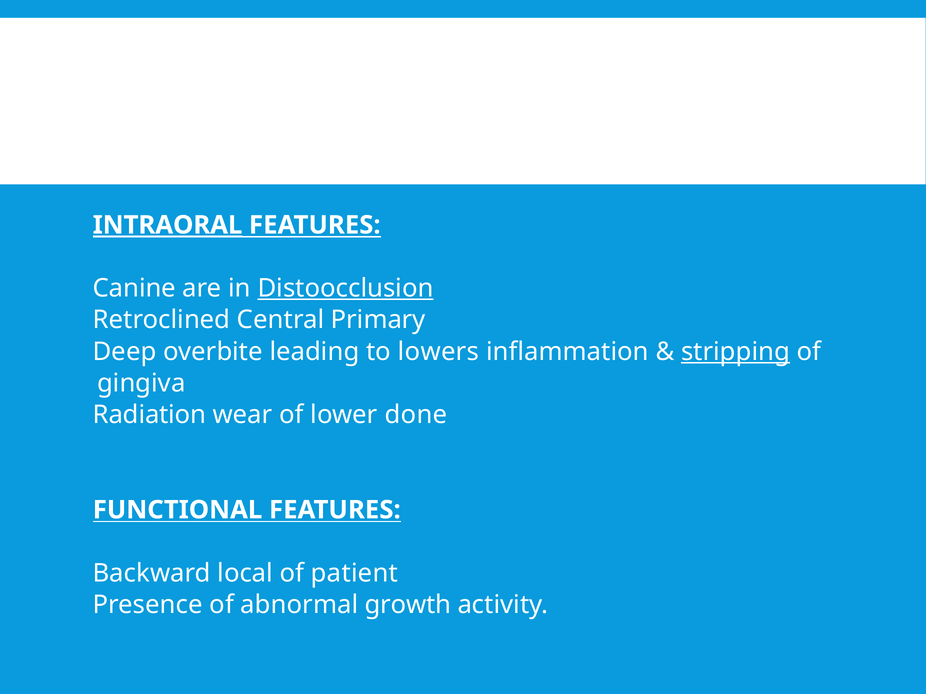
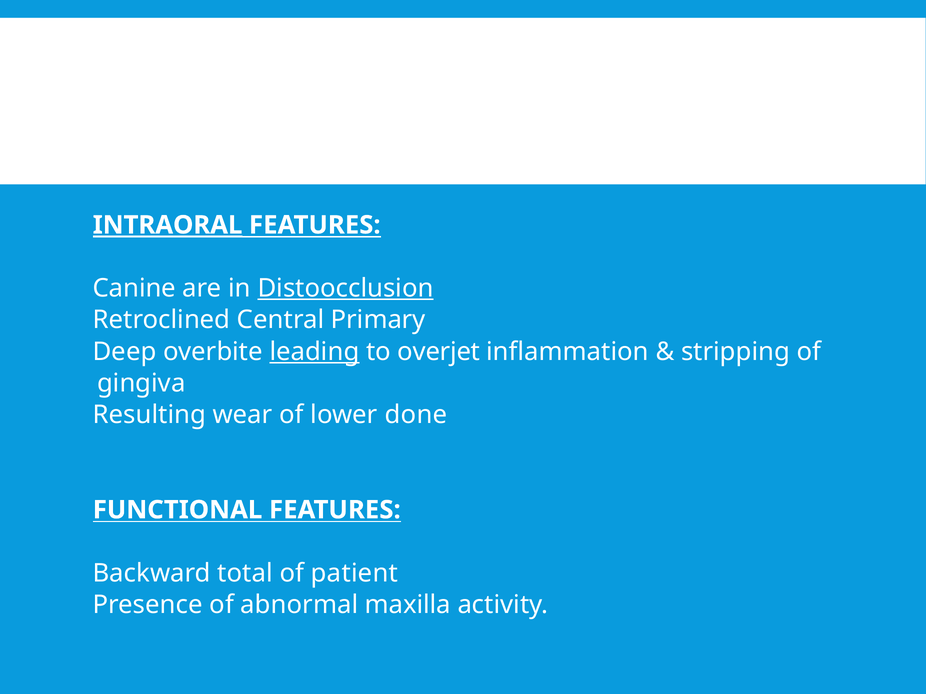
leading underline: none -> present (314, 352)
lowers: lowers -> overjet (439, 352)
stripping underline: present -> none (736, 352)
Radiation: Radiation -> Resulting (149, 415)
local: local -> total (245, 574)
growth: growth -> maxilla (408, 605)
